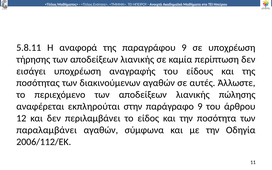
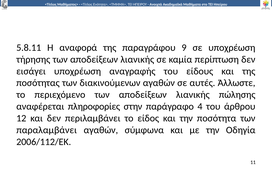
εκπληρούται: εκπληρούται -> πληροφορίες (94, 107)
παράγραφο 9: 9 -> 4 (200, 107)
